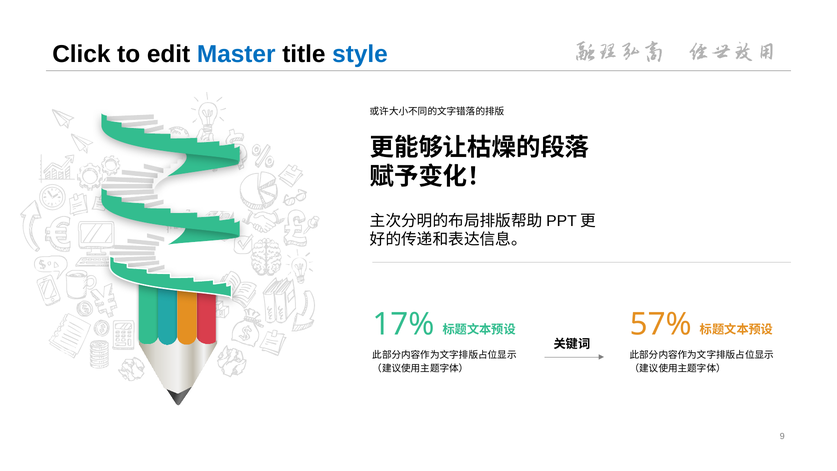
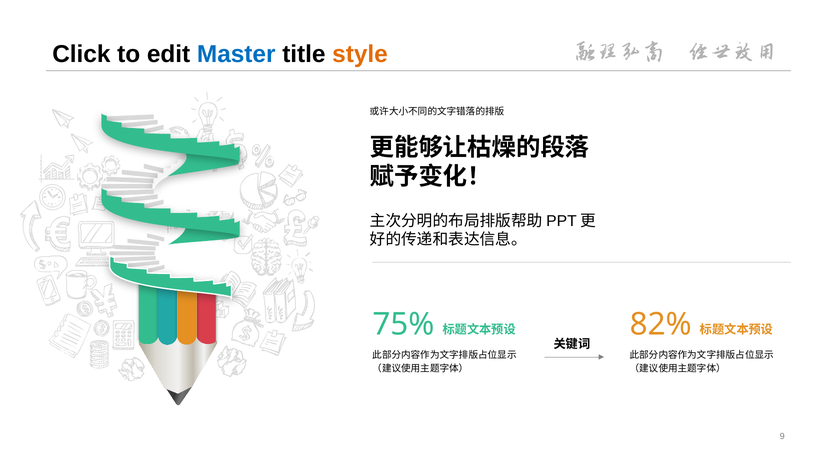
style colour: blue -> orange (360, 54)
17%: 17% -> 75% (403, 324)
57%: 57% -> 82% (661, 324)
